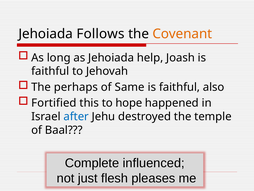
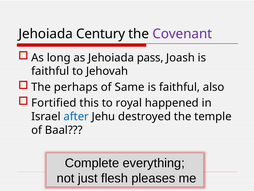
Follows: Follows -> Century (101, 34)
Covenant colour: orange -> purple (182, 34)
help: help -> pass (150, 58)
hope: hope -> royal (129, 103)
influenced: influenced -> everything (154, 163)
